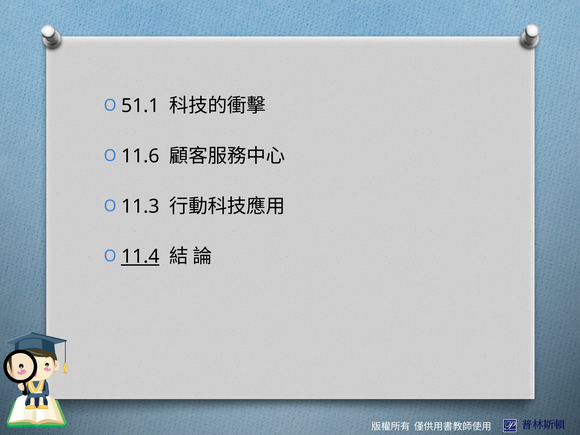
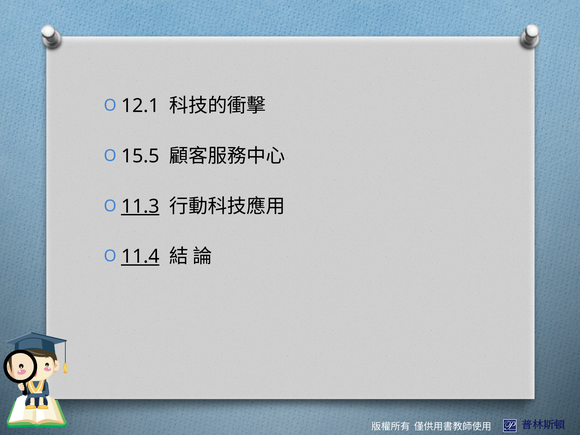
51.1: 51.1 -> 12.1 (140, 106)
11.6: 11.6 -> 15.5 (140, 156)
11.3 underline: none -> present (140, 206)
